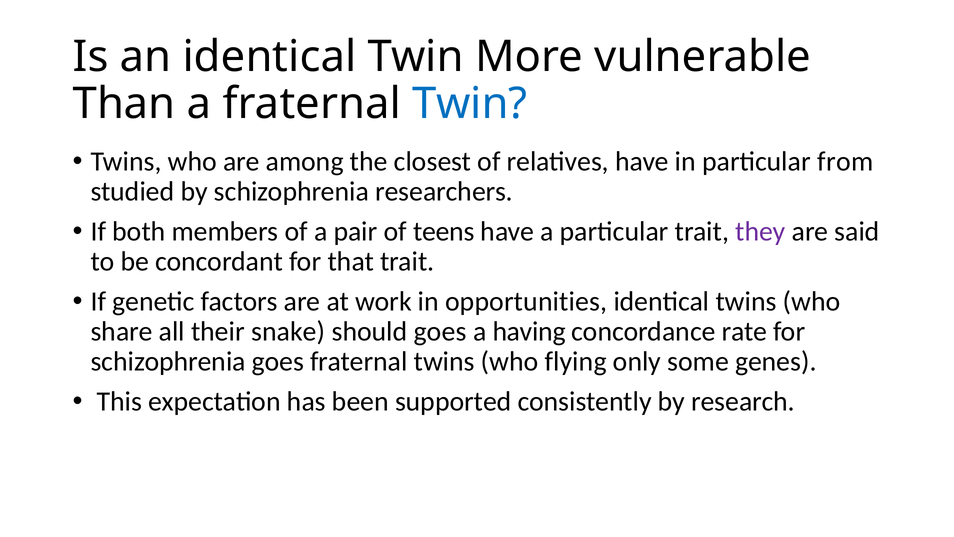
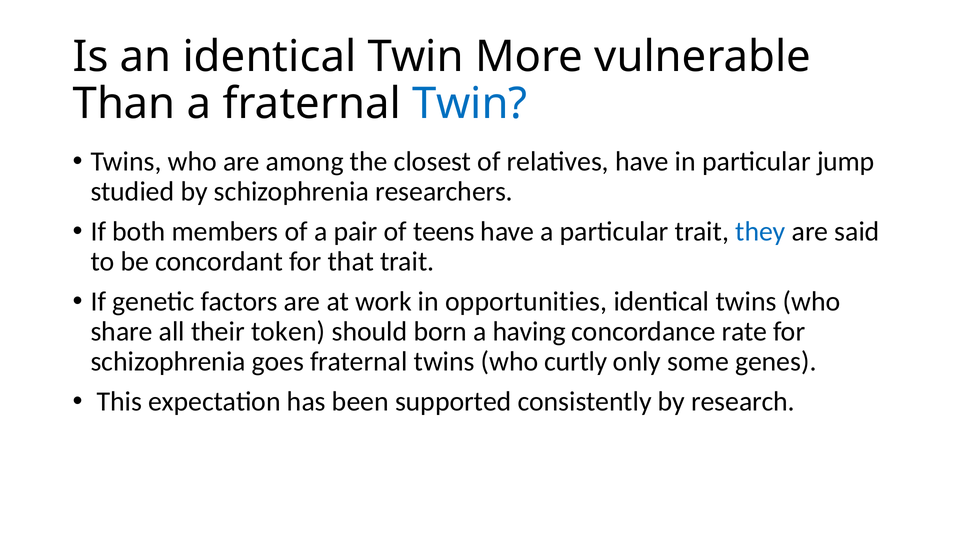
from: from -> jump (846, 161)
they colour: purple -> blue (760, 231)
snake: snake -> token (288, 331)
should goes: goes -> born (440, 331)
flying: flying -> curtly (576, 362)
